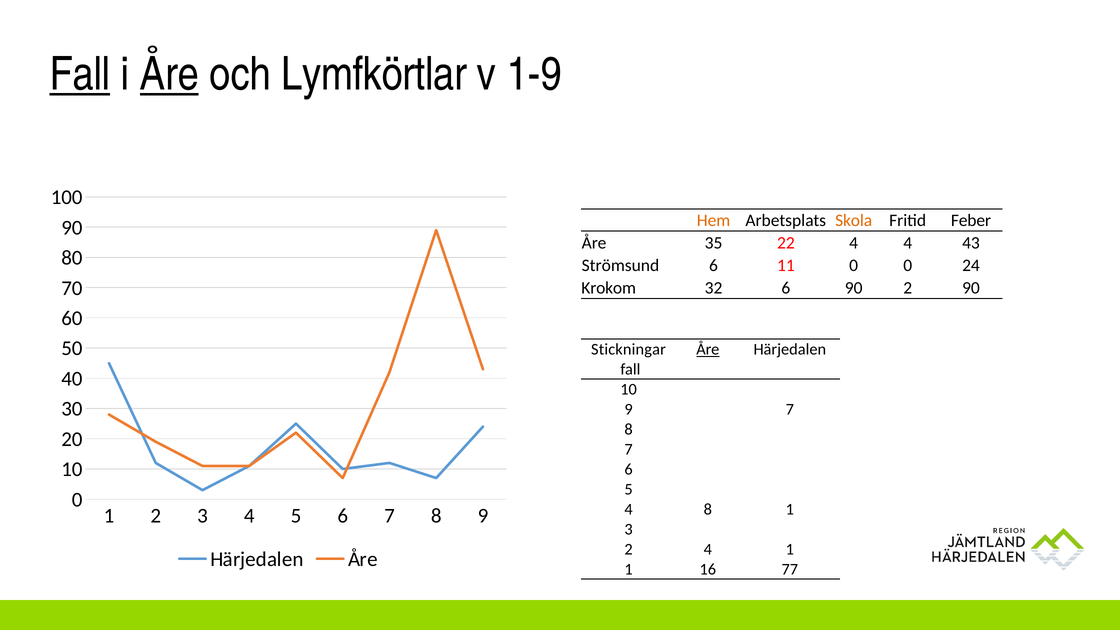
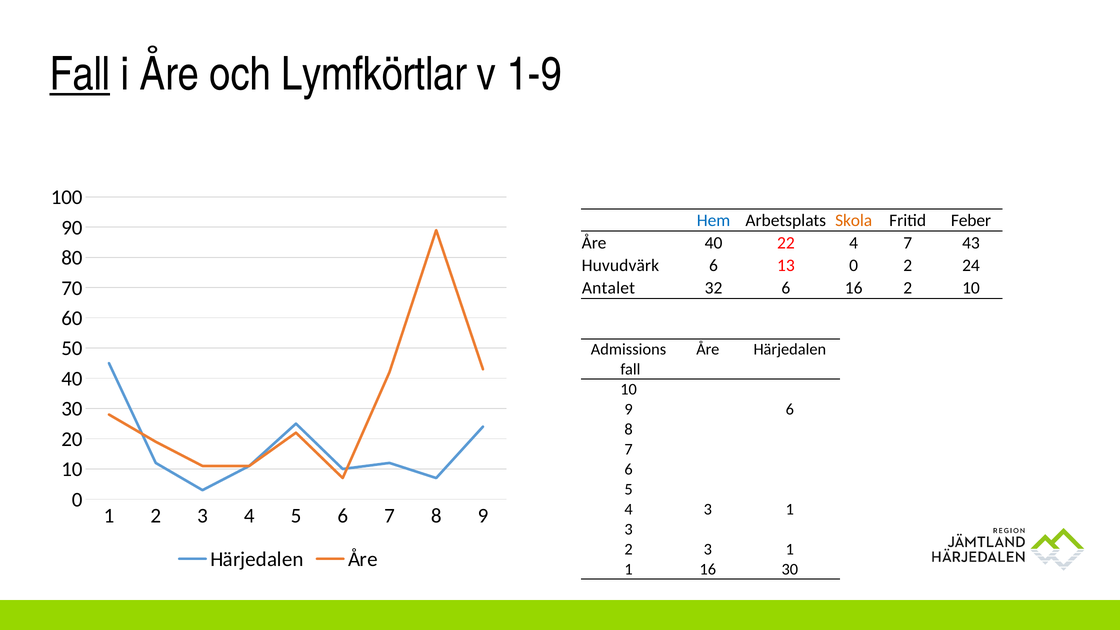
Åre underline: present -> none (169, 74)
Hem colour: orange -> blue (714, 221)
Åre 35: 35 -> 40 (714, 243)
4 4: 4 -> 7 (908, 243)
Strömsund: Strömsund -> Huvudvärk (620, 266)
11: 11 -> 13 (786, 266)
0 0: 0 -> 2 (908, 266)
Krokom: Krokom -> Antalet (609, 288)
6 90: 90 -> 16 (854, 288)
2 90: 90 -> 10 (971, 288)
Stickningar: Stickningar -> Admissions (629, 349)
Åre underline: present -> none (708, 349)
9 7: 7 -> 6 (790, 409)
4 8: 8 -> 3 (708, 509)
4: 4 -> 3 (708, 549)
16 77: 77 -> 30 (790, 569)
